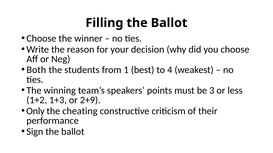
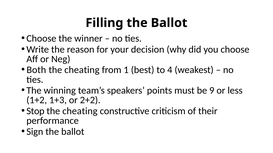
students: students -> cheating (82, 70)
3: 3 -> 9 (212, 91)
2+9: 2+9 -> 2+2 (90, 100)
Only: Only -> Stop (35, 111)
